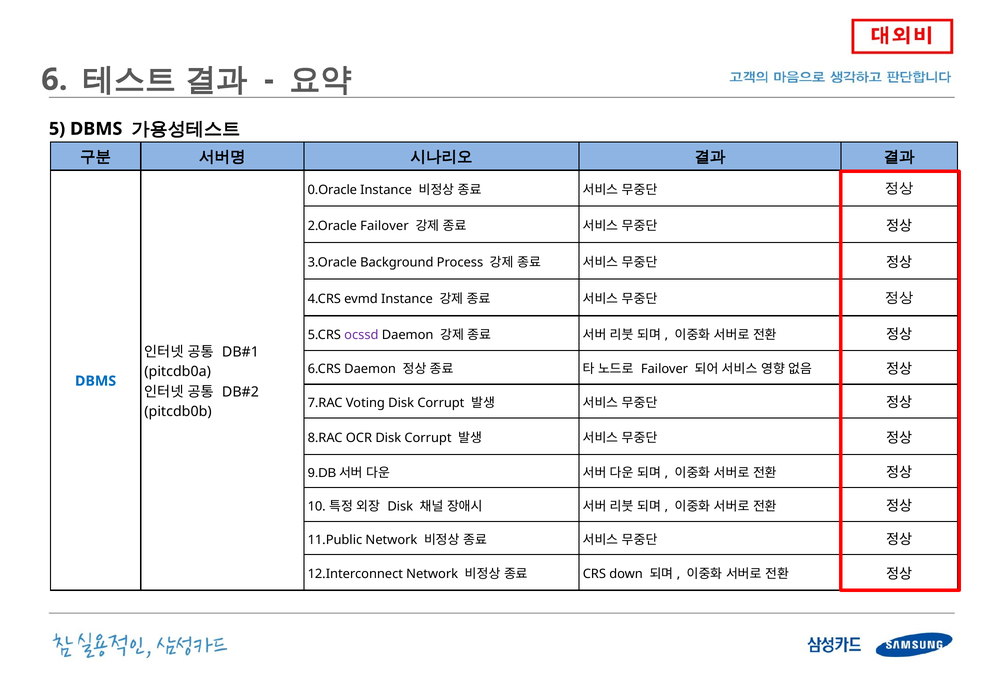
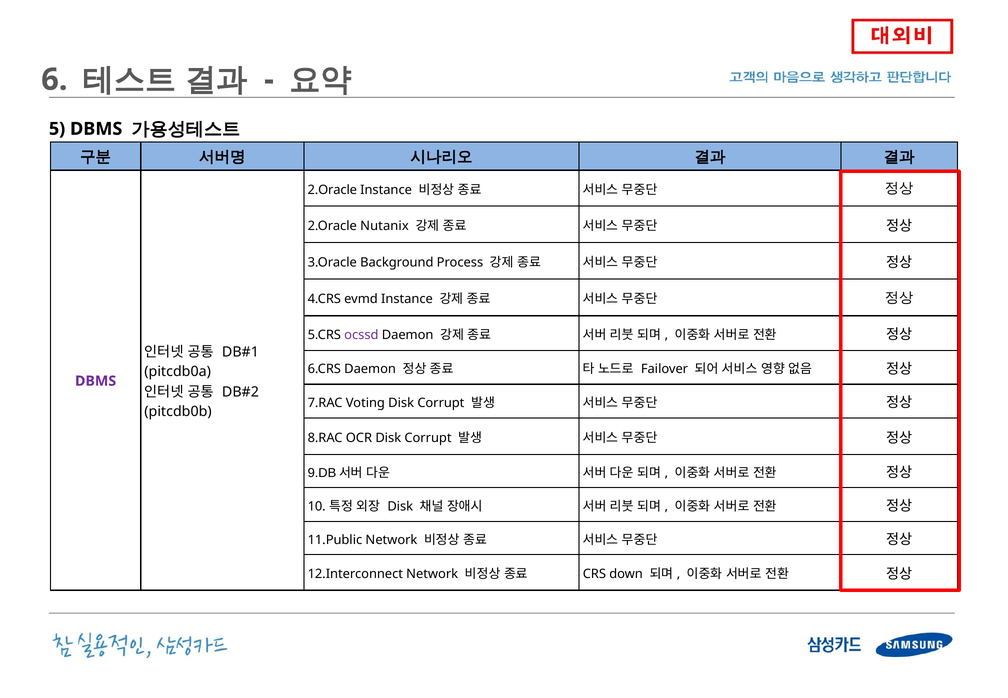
0.Oracle: 0.Oracle -> 2.Oracle (332, 190)
2.Oracle Failover: Failover -> Nutanix (384, 226)
DBMS colour: blue -> purple (96, 381)
